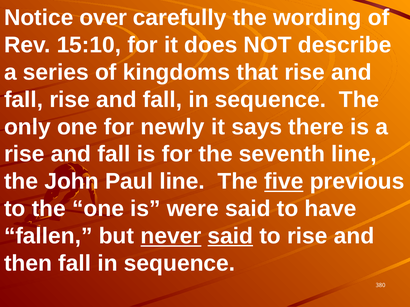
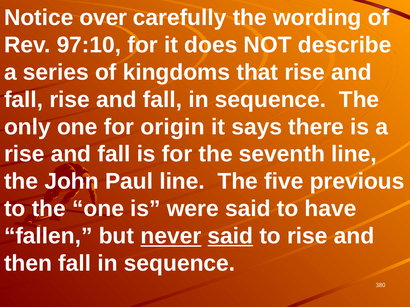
15:10: 15:10 -> 97:10 (89, 45)
newly: newly -> origin (173, 127)
five underline: present -> none (284, 182)
